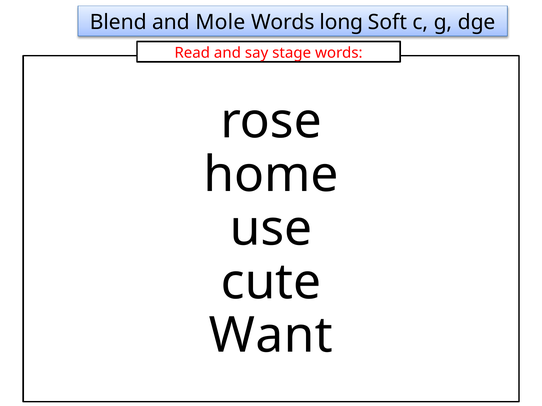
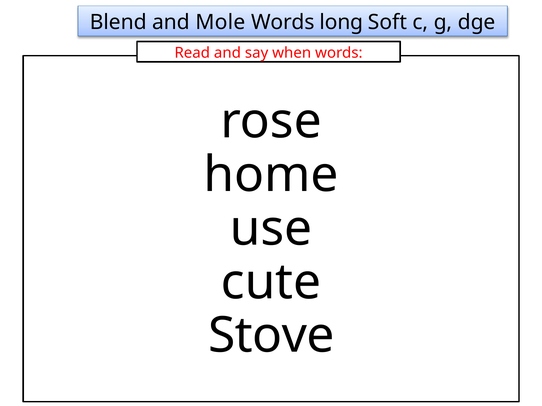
stage: stage -> when (292, 53)
Want: Want -> Stove (271, 336)
